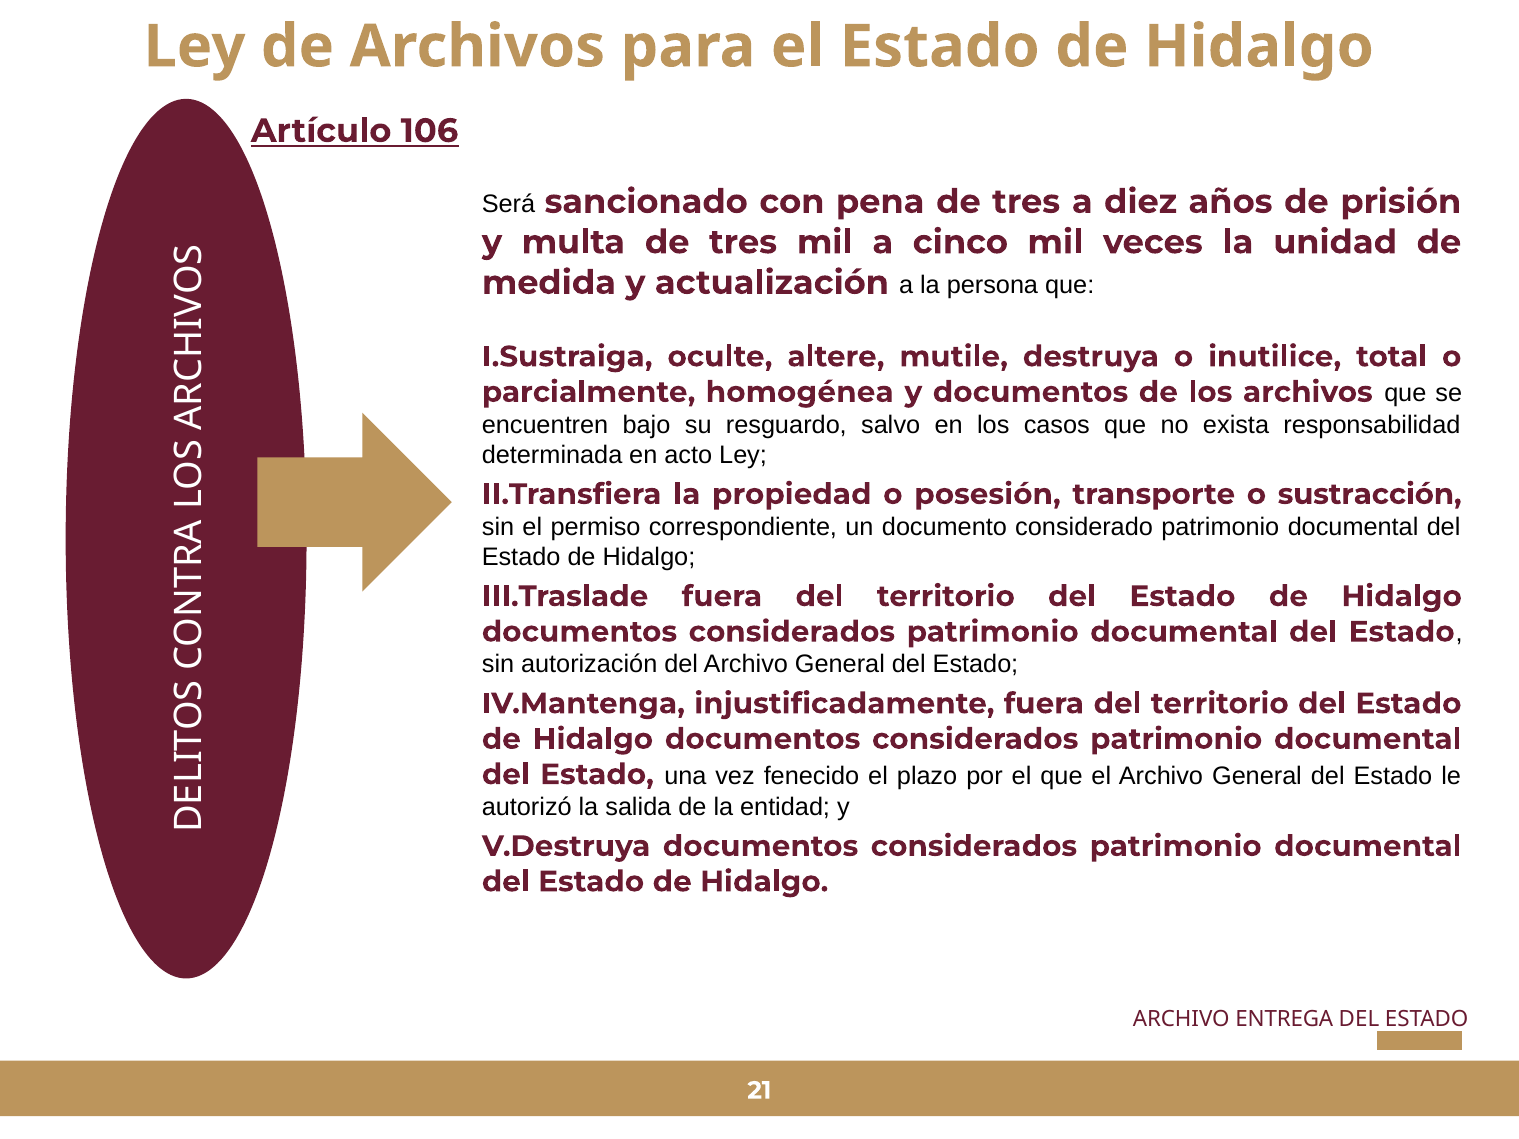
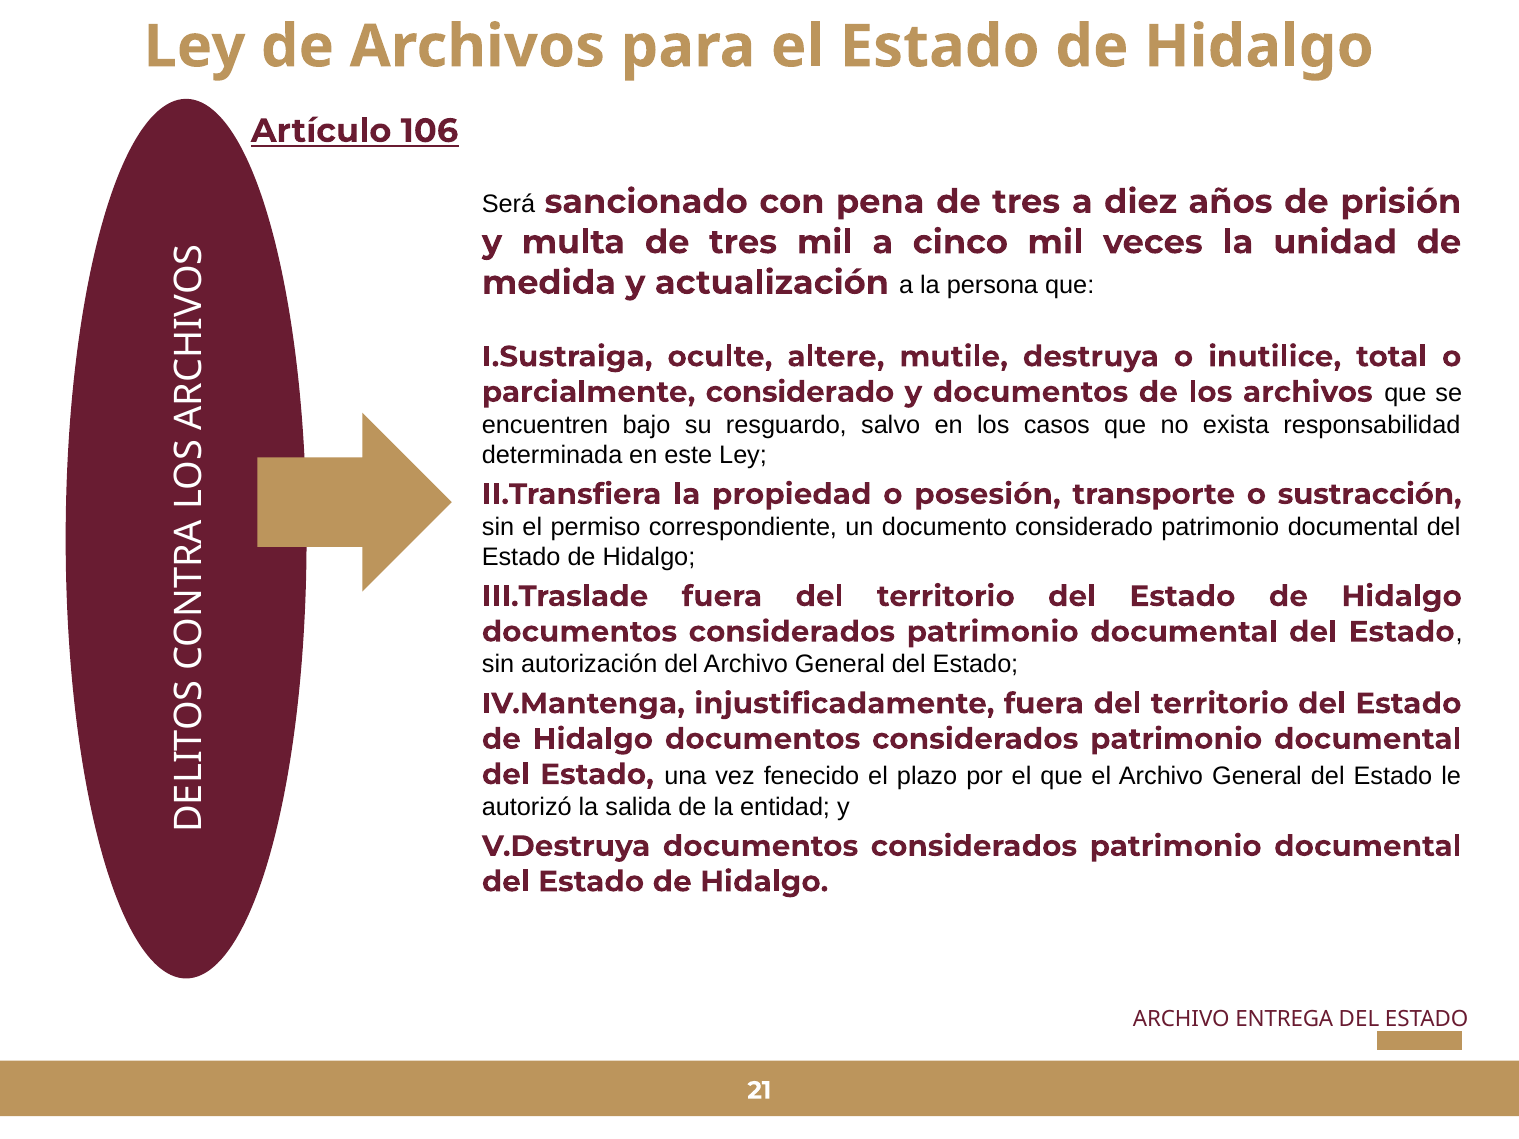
parcialmente homogénea: homogénea -> considerado (800, 392)
acto: acto -> este (688, 455)
